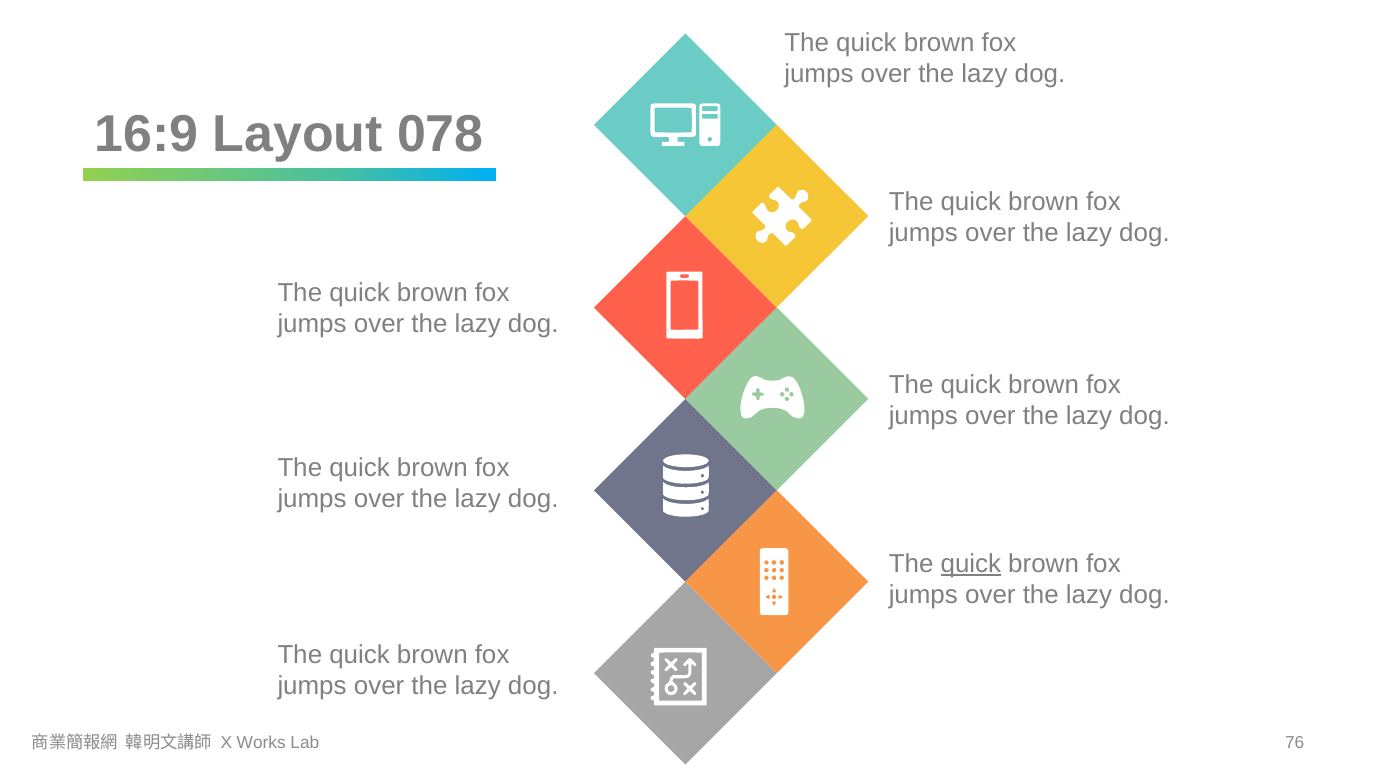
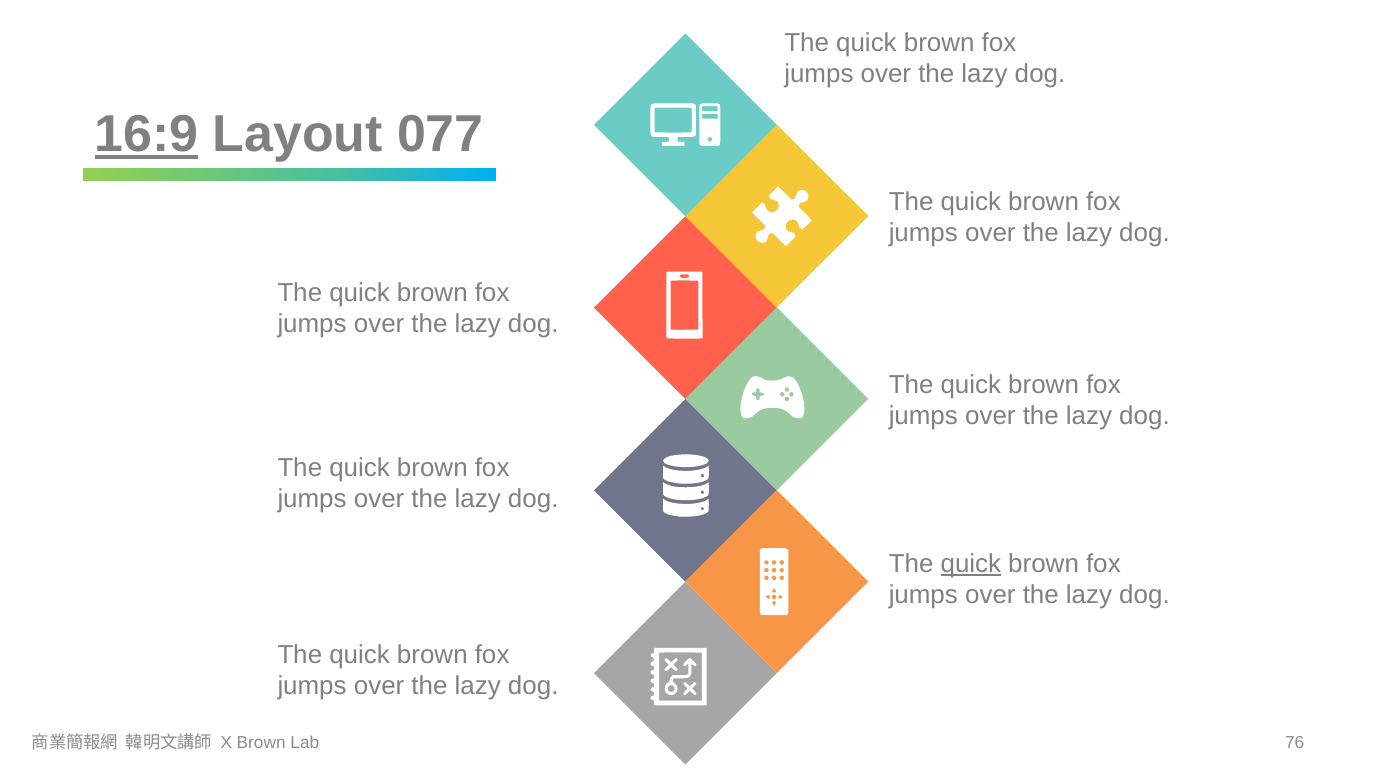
16:9 underline: none -> present (147, 135)
078: 078 -> 077 (440, 135)
X Works: Works -> Brown (261, 743)
